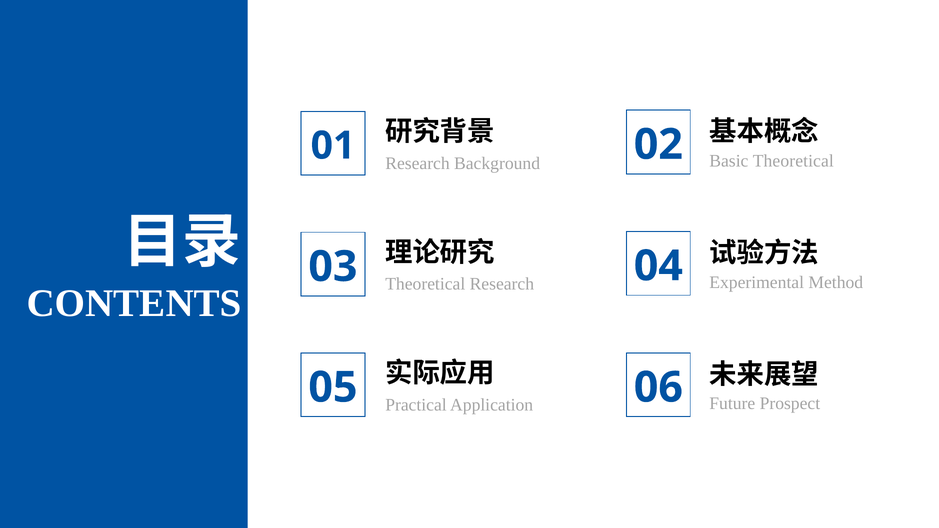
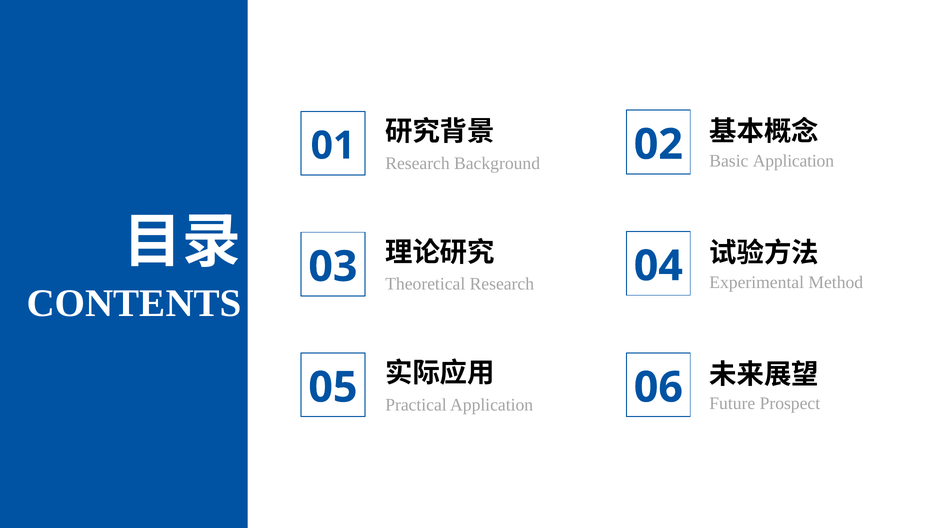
Basic Theoretical: Theoretical -> Application (793, 161)
